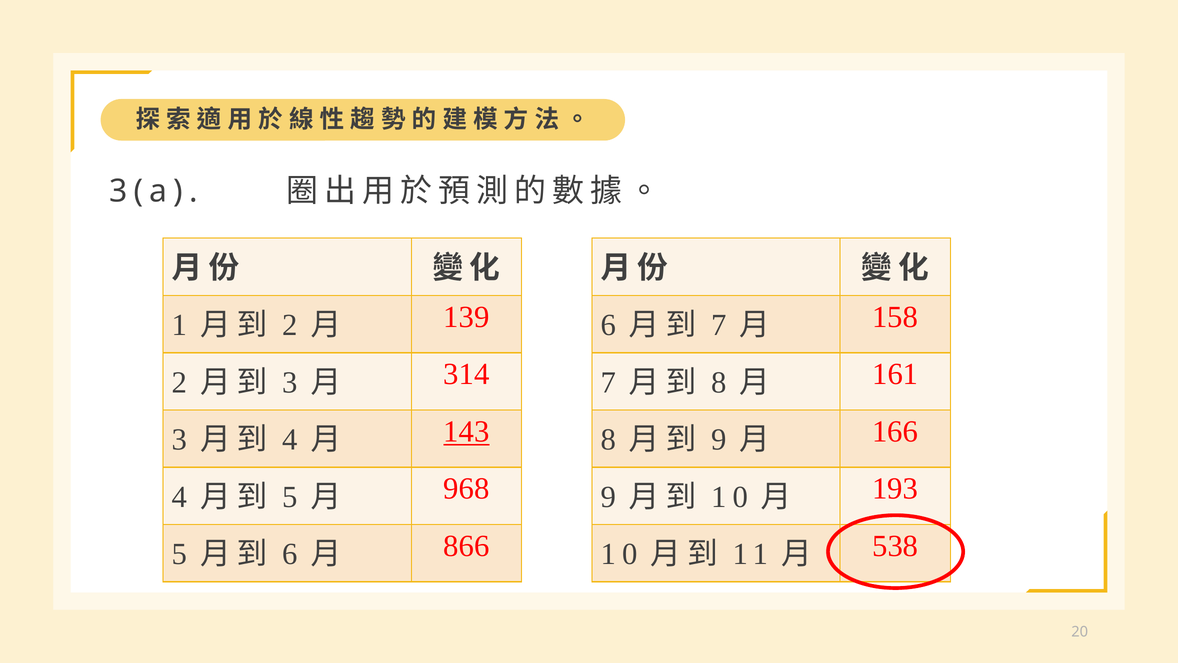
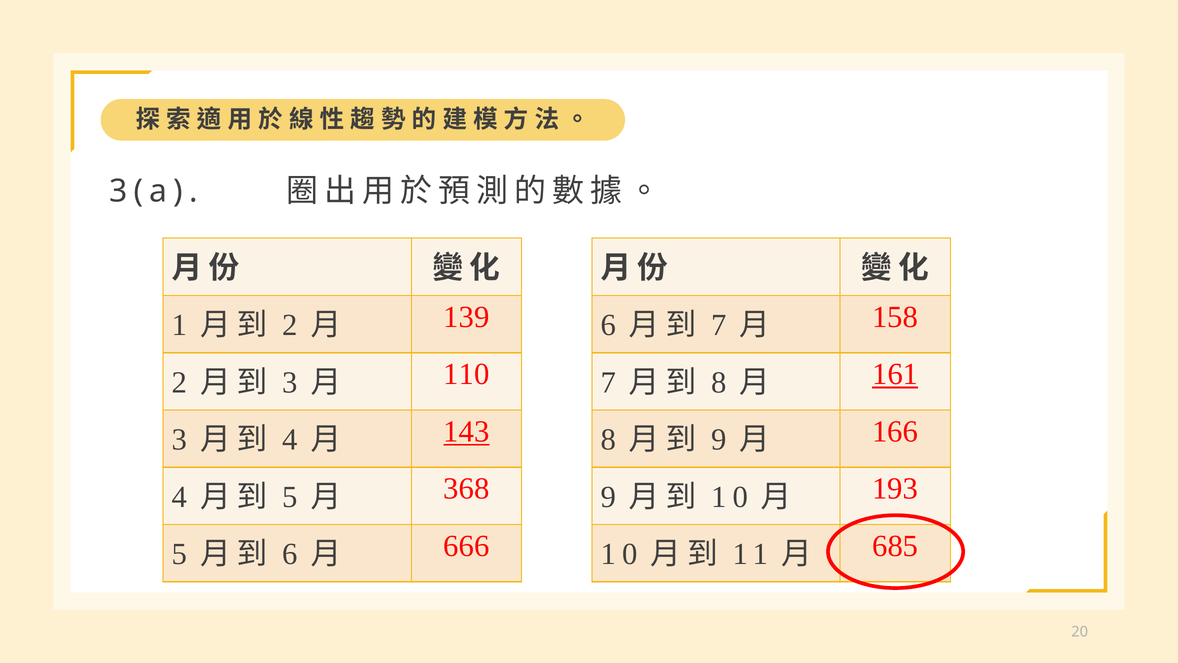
314: 314 -> 110 (466, 374)
161 underline: none -> present (895, 374)
968: 968 -> 368 (466, 488)
866: 866 -> 666 (466, 546)
538: 538 -> 685 (895, 546)
